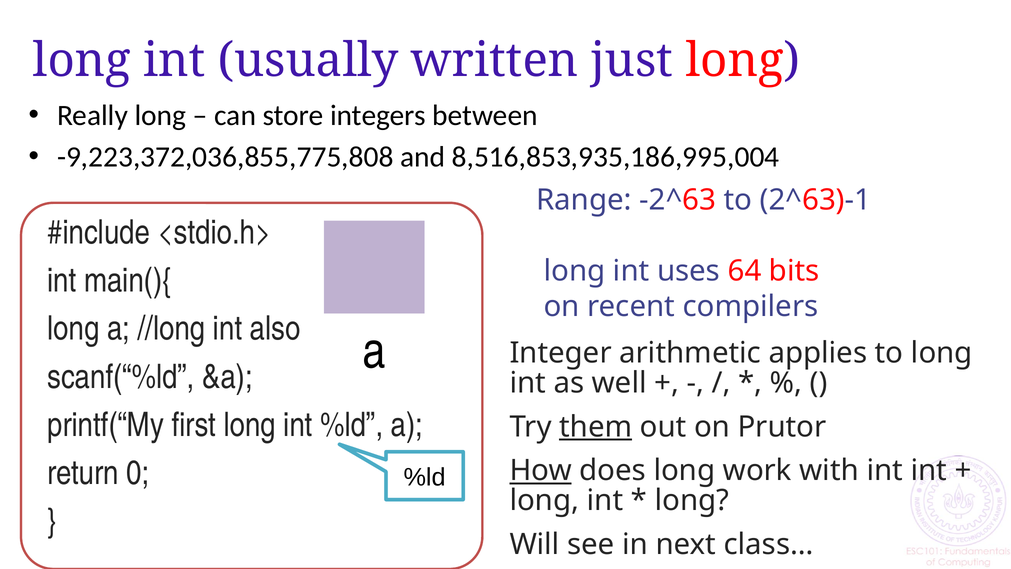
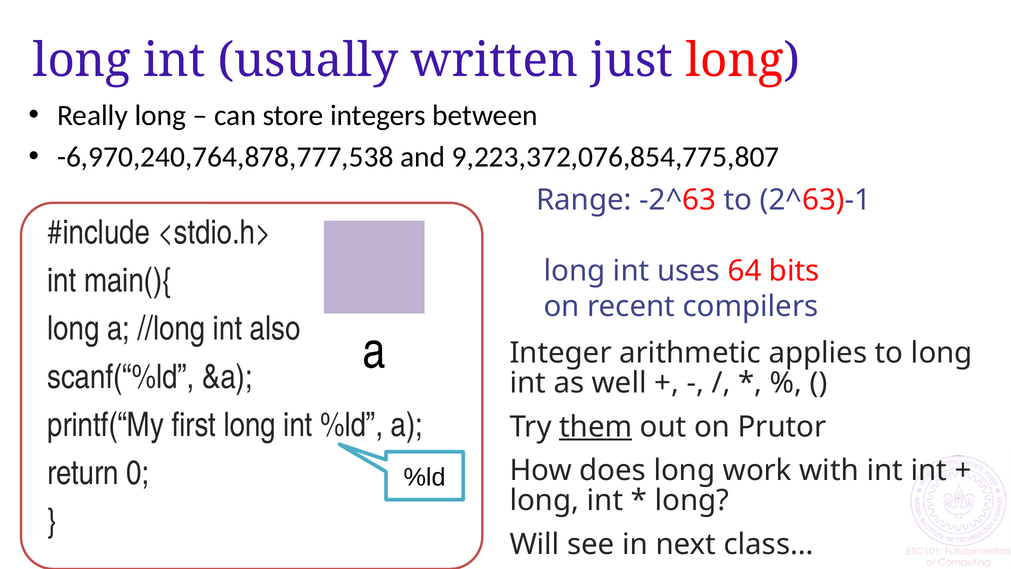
-9,223,372,036,855,775,808: -9,223,372,036,855,775,808 -> -6,970,240,764,878,777,538 (225, 157)
8,516,853,935,186,995,004: 8,516,853,935,186,995,004 -> 9,223,372,076,854,775,807 (616, 157)
How underline: present -> none (541, 470)
